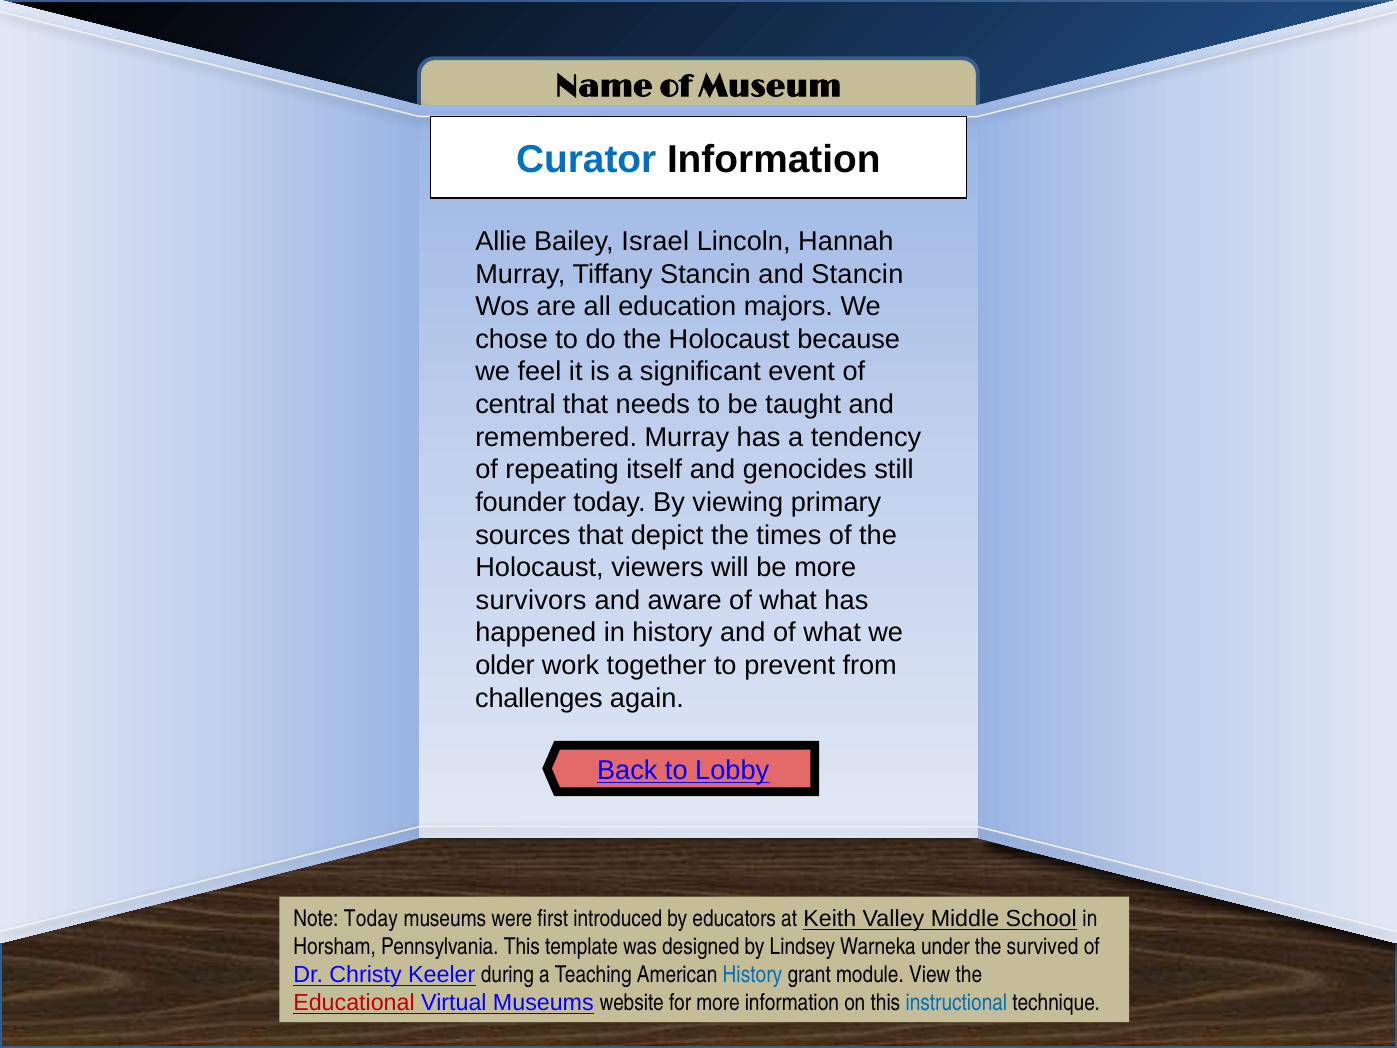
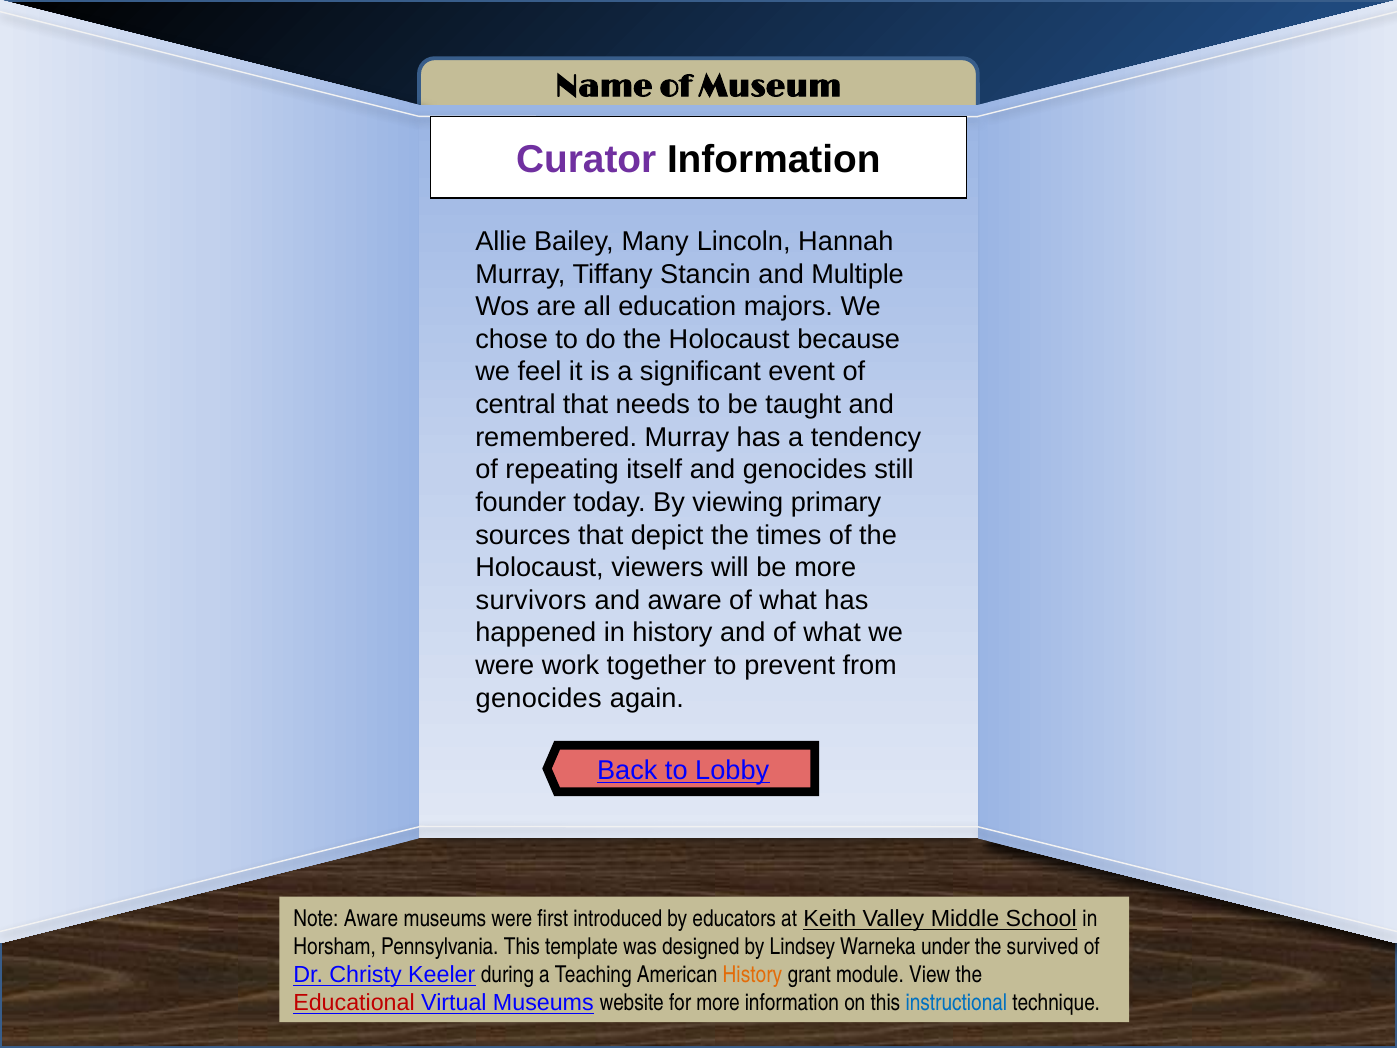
Curator colour: blue -> purple (586, 160)
Israel: Israel -> Many (655, 241)
and Stancin: Stancin -> Multiple (858, 274)
older: older -> were (505, 665)
challenges: challenges -> genocides (539, 698)
Note Today: Today -> Aware (371, 919)
History colour: blue -> orange (752, 975)
